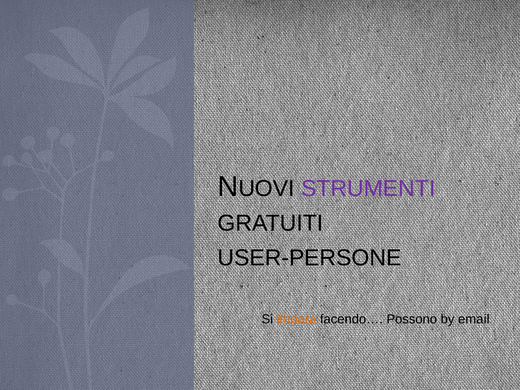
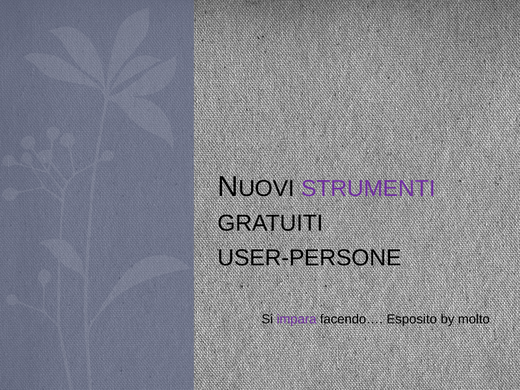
impara colour: orange -> purple (297, 319)
Possono: Possono -> Esposito (412, 319)
email: email -> molto (474, 319)
